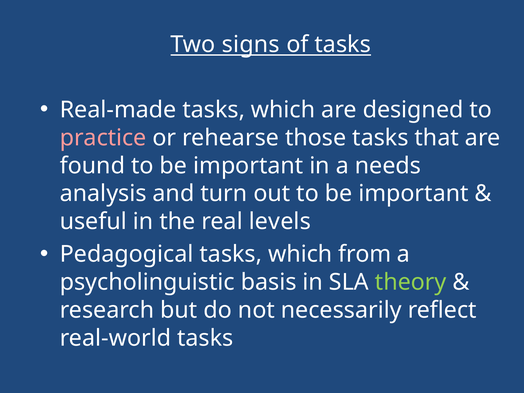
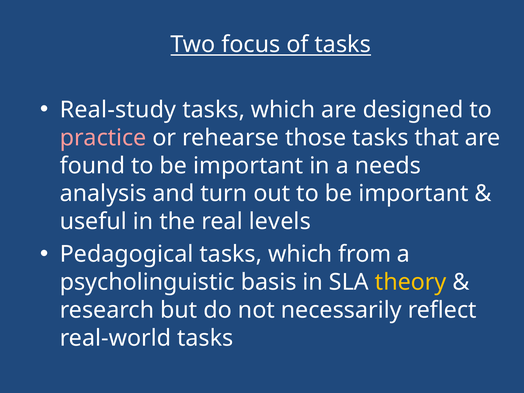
signs: signs -> focus (251, 44)
Real-made: Real-made -> Real-study (118, 110)
theory colour: light green -> yellow (411, 282)
